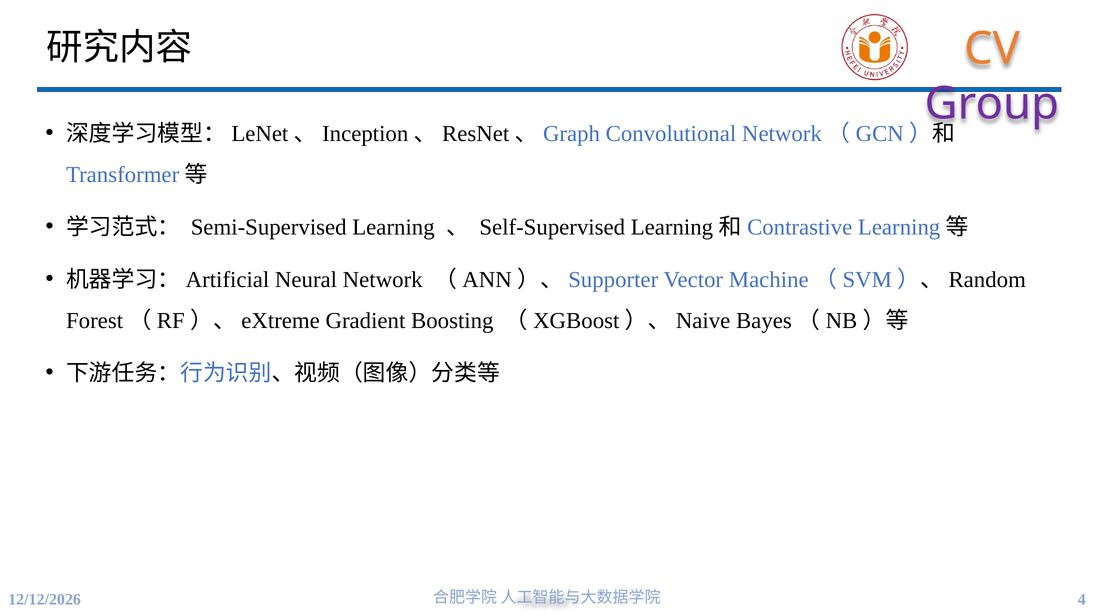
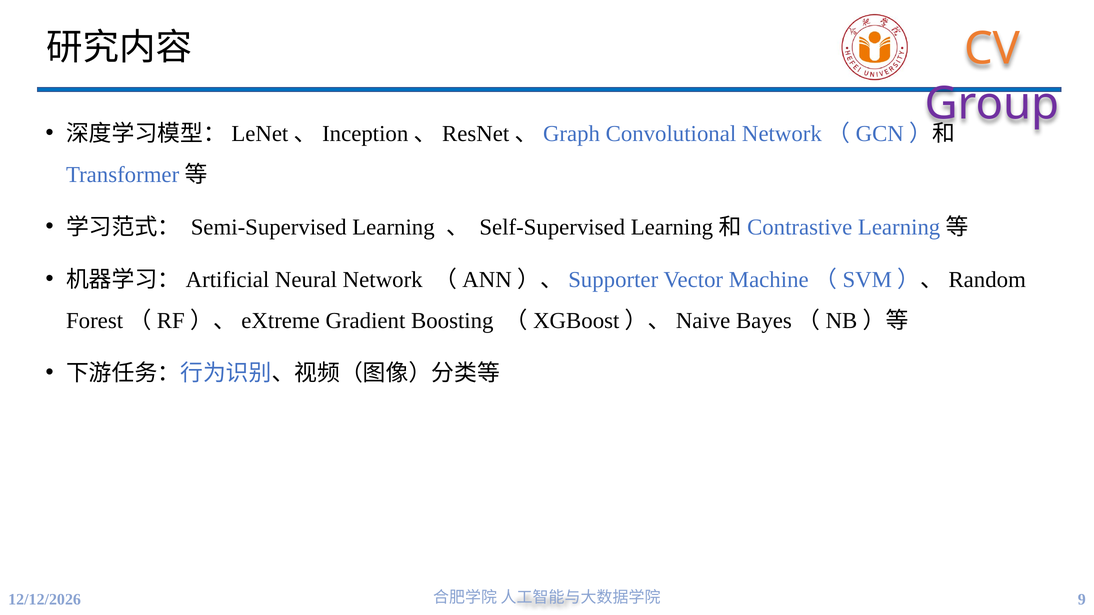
4: 4 -> 9 (1082, 600)
